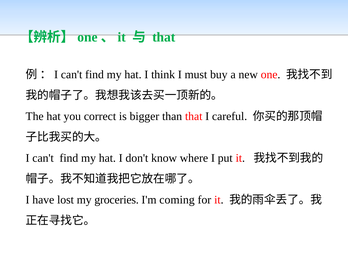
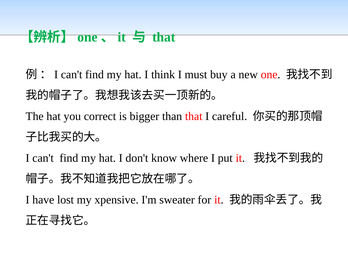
groceries: groceries -> xpensive (117, 200)
coming: coming -> sweater (177, 200)
